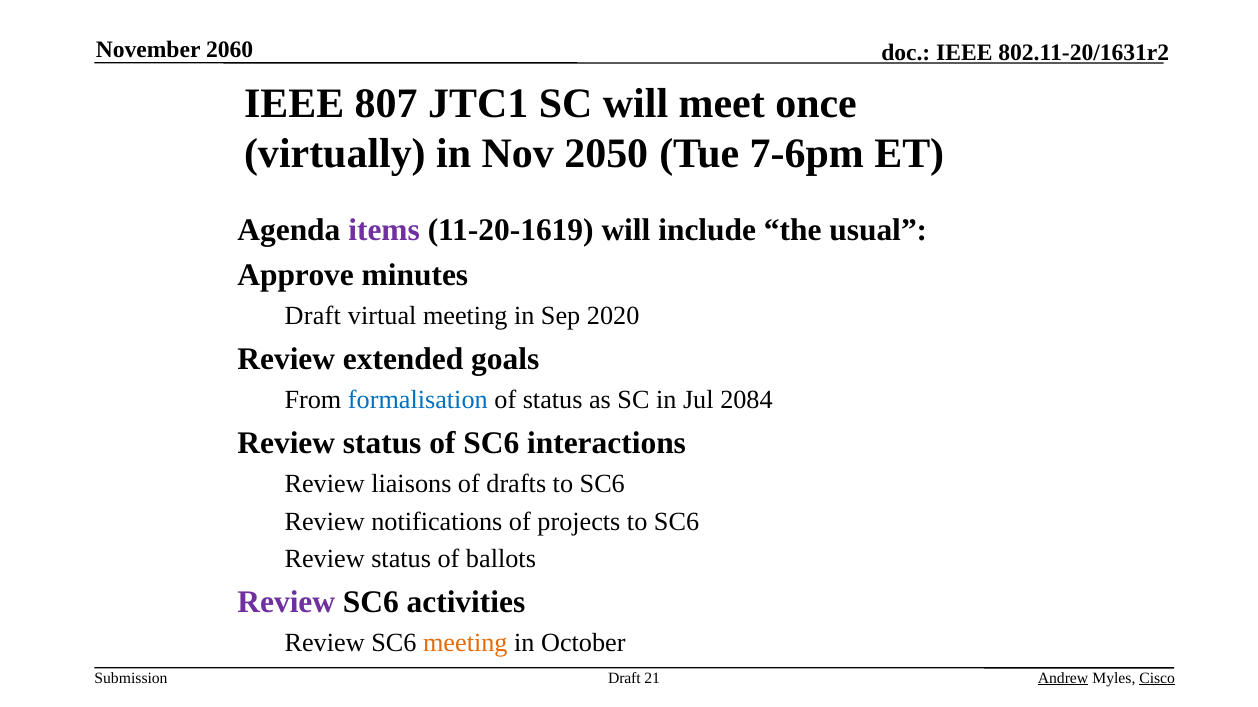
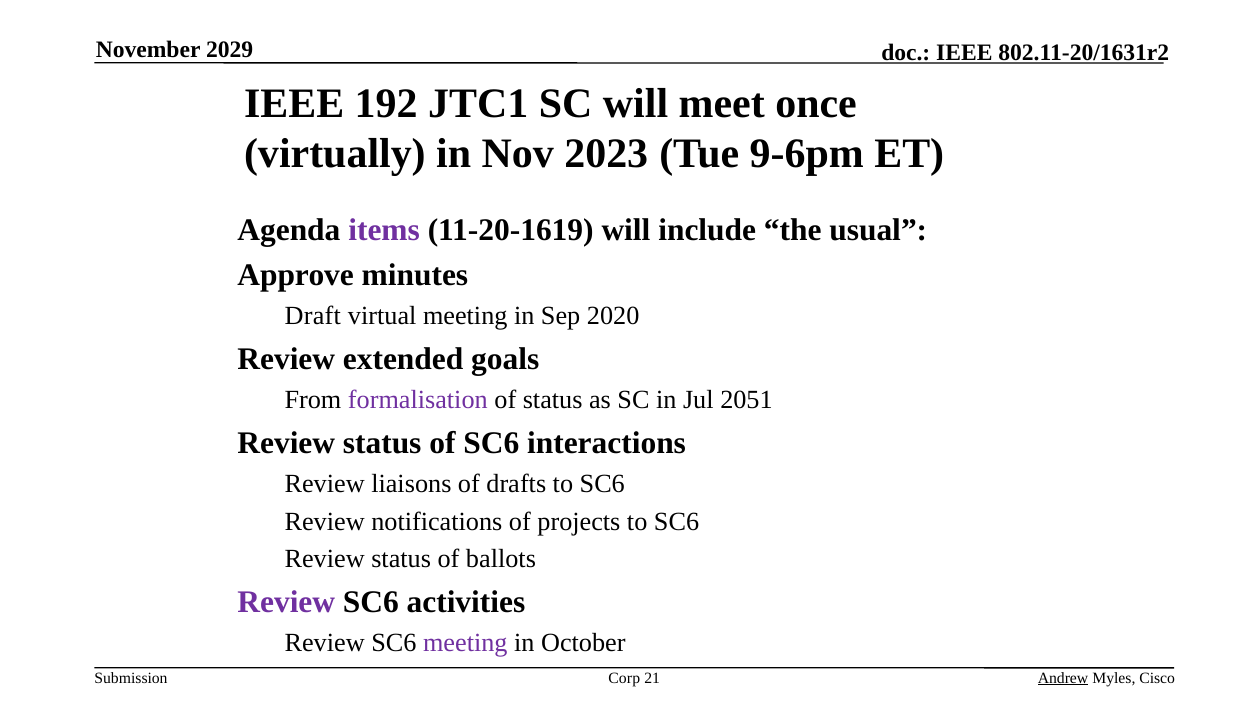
2060: 2060 -> 2029 (230, 50)
807: 807 -> 192 (386, 104)
2050: 2050 -> 2023 (606, 154)
7-6pm: 7-6pm -> 9-6pm (807, 154)
formalisation colour: blue -> purple (418, 400)
2084: 2084 -> 2051 (746, 400)
meeting colour: orange -> purple (465, 643)
Draft: Draft -> Corp (624, 679)
Cisco underline: present -> none (1157, 679)
